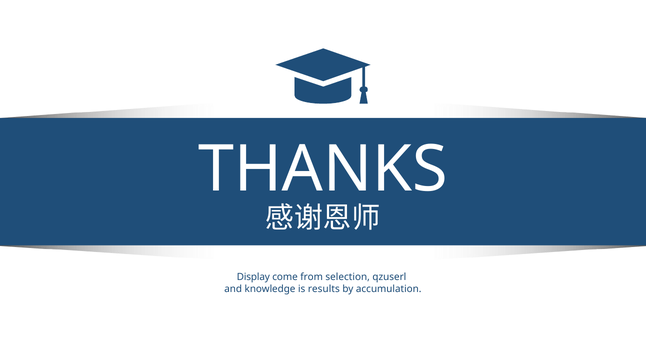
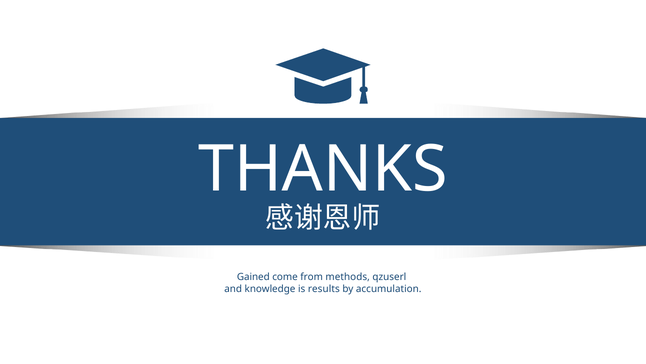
Display: Display -> Gained (253, 277)
selection: selection -> methods (348, 277)
